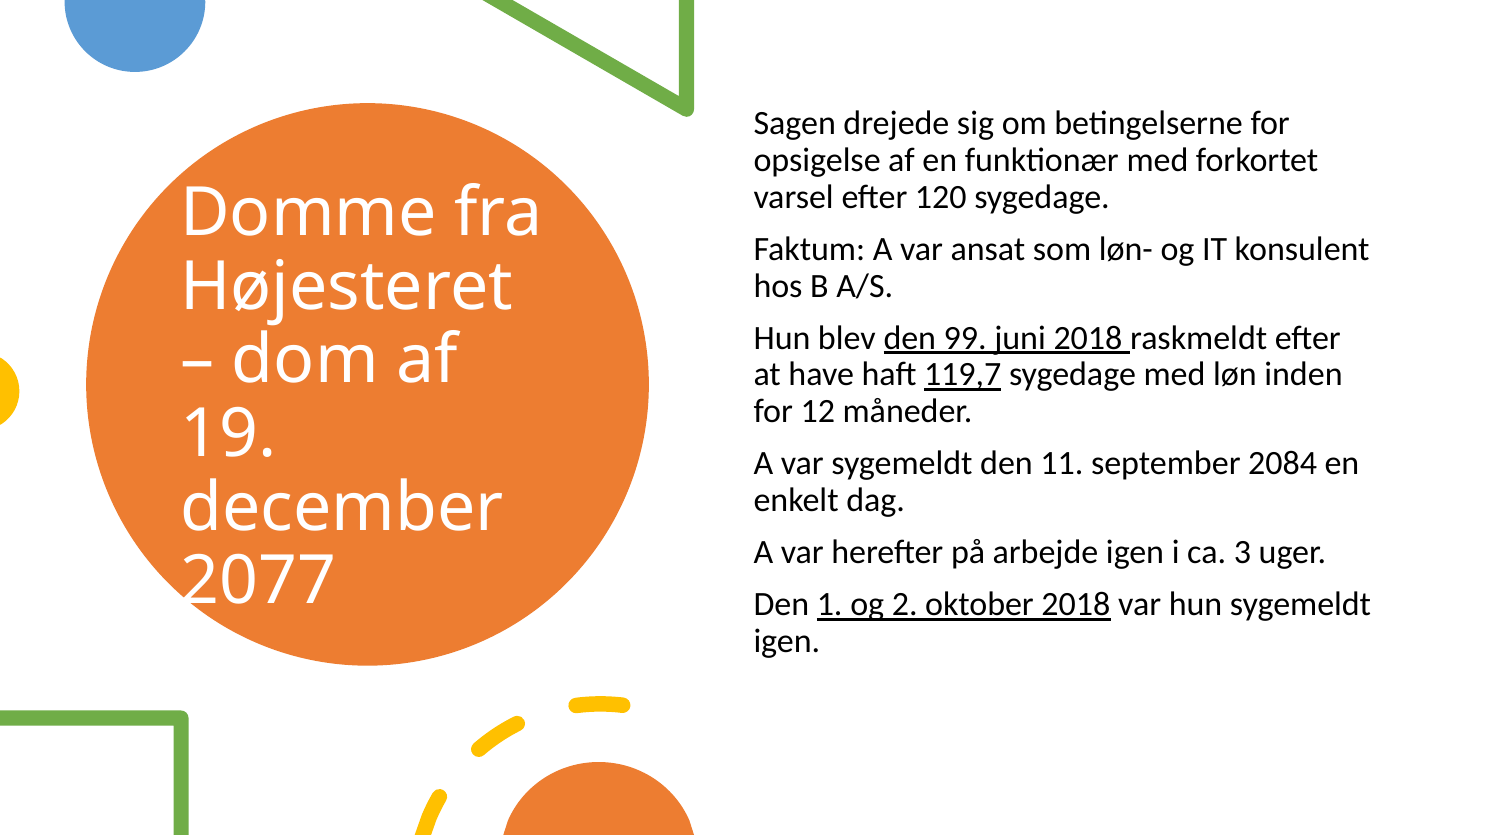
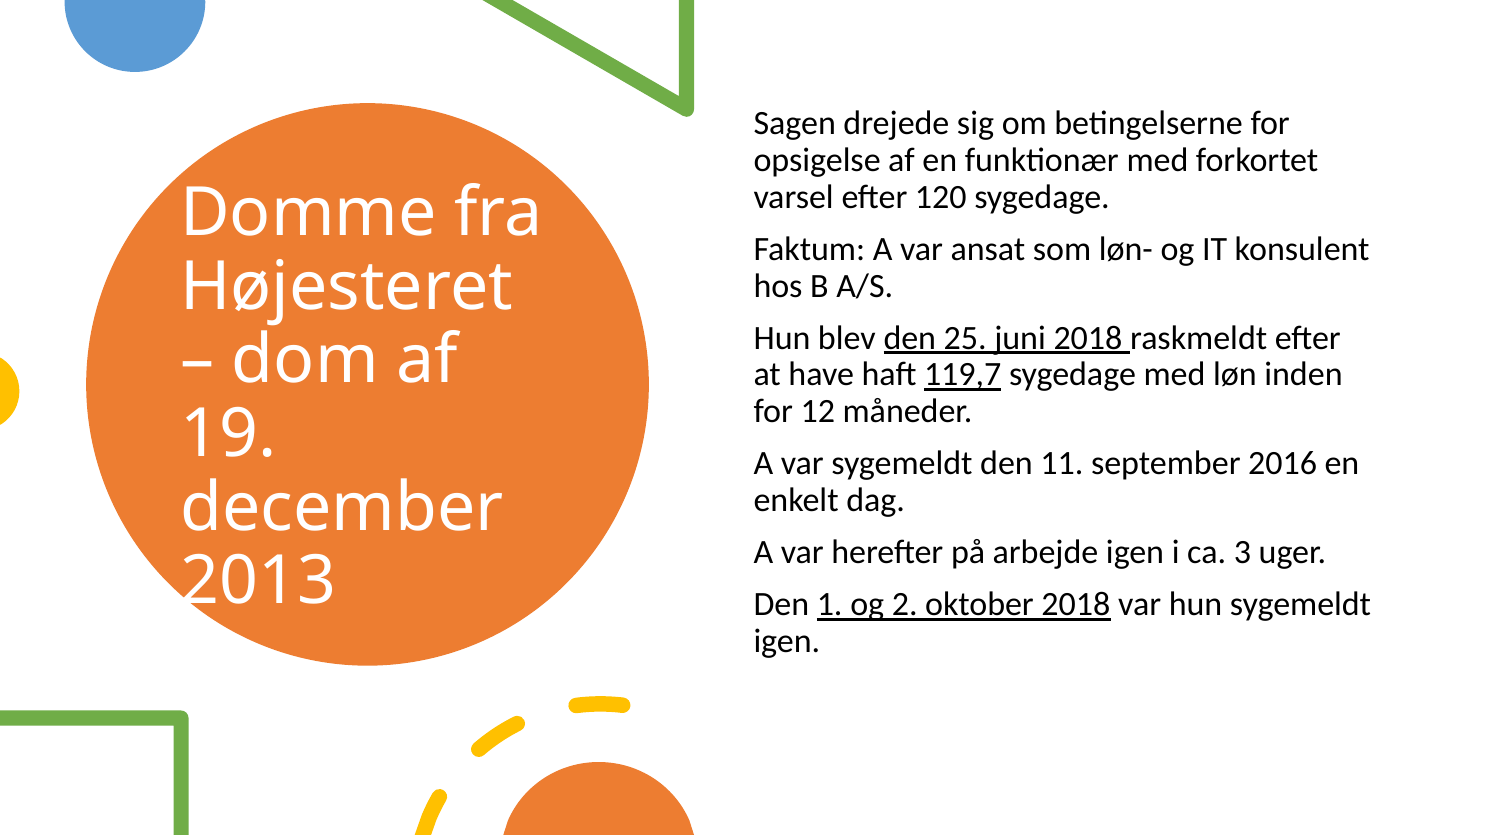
99: 99 -> 25 (965, 338)
2084: 2084 -> 2016 (1283, 464)
2077: 2077 -> 2013 (258, 581)
